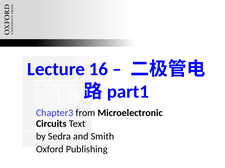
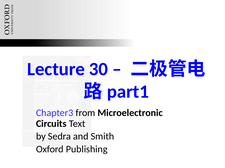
16: 16 -> 30 (98, 69)
